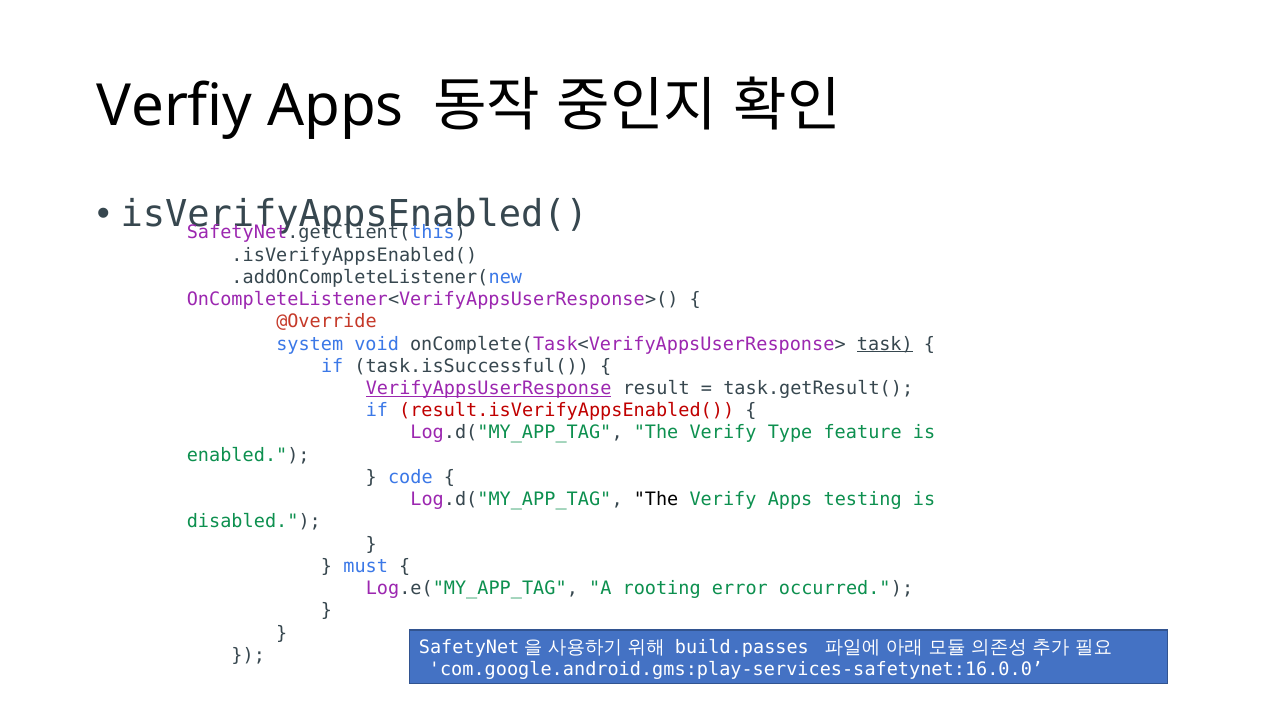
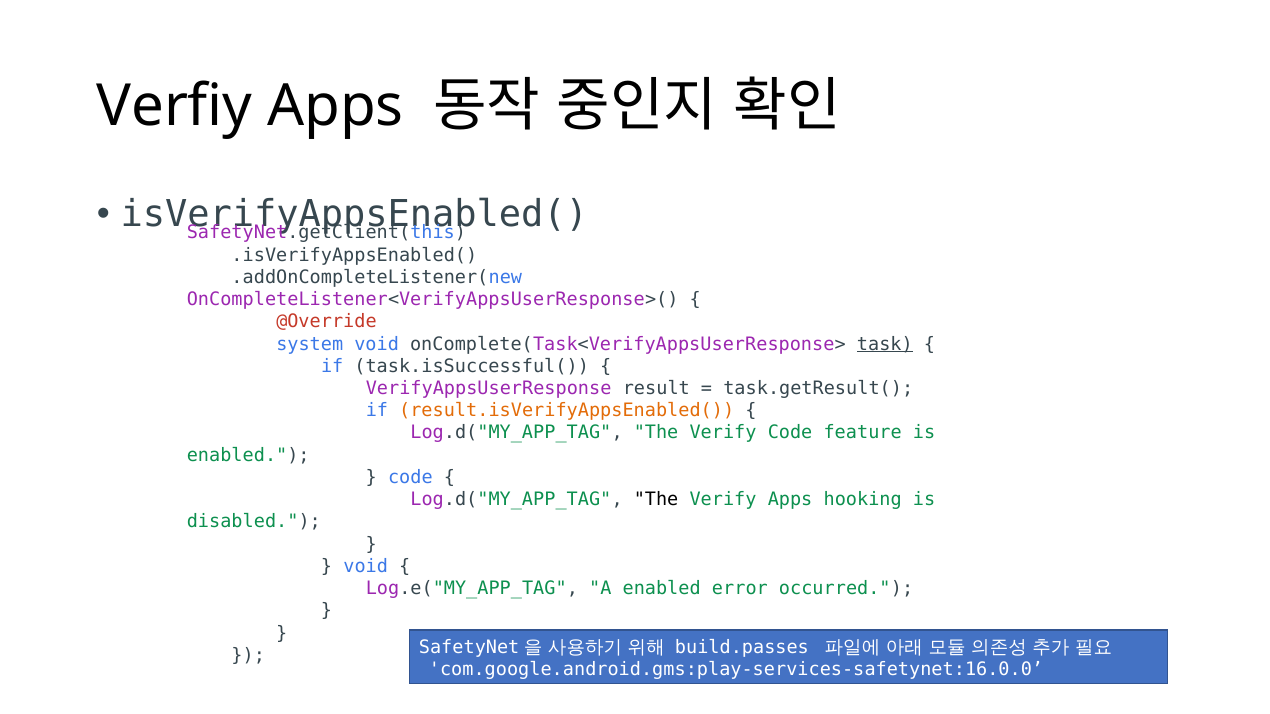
VerifyAppsUserResponse underline: present -> none (489, 389)
result.isVerifyAppsEnabled( colour: red -> orange (567, 411)
Verify Type: Type -> Code (790, 433)
testing: testing -> hooking (863, 500)
must: must -> void (366, 567)
A rooting: rooting -> enabled (662, 589)
